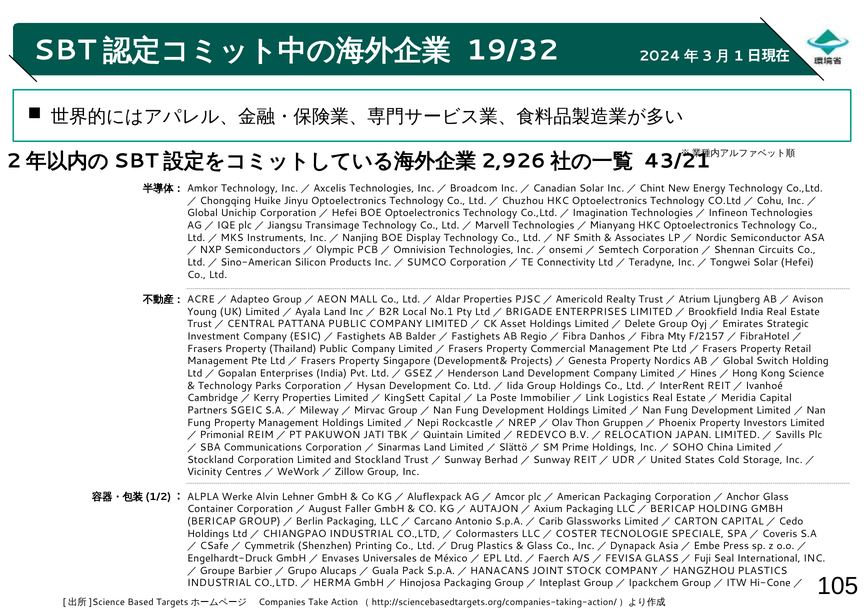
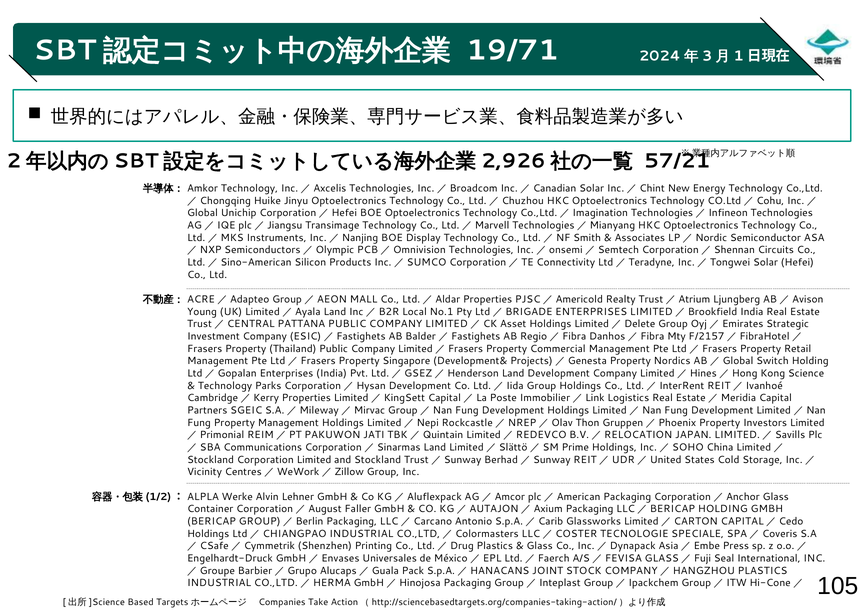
19/32: 19/32 -> 19/71 (512, 50)
43/21: 43/21 -> 57/21 (677, 161)
